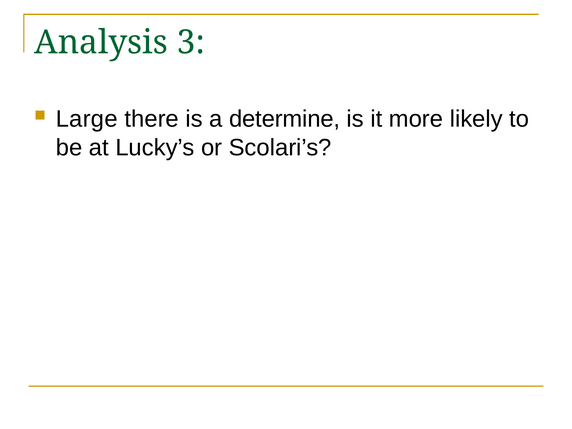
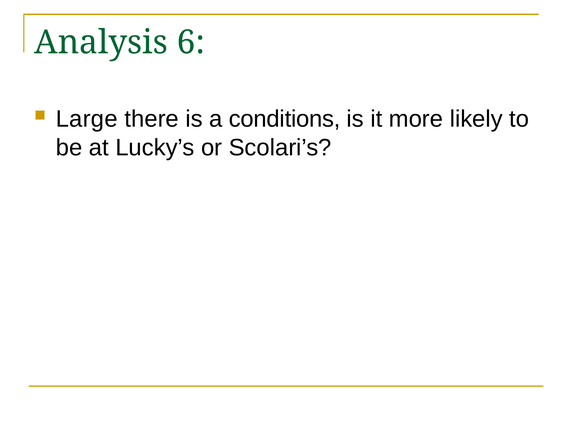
3: 3 -> 6 (191, 43)
determine: determine -> conditions (285, 119)
